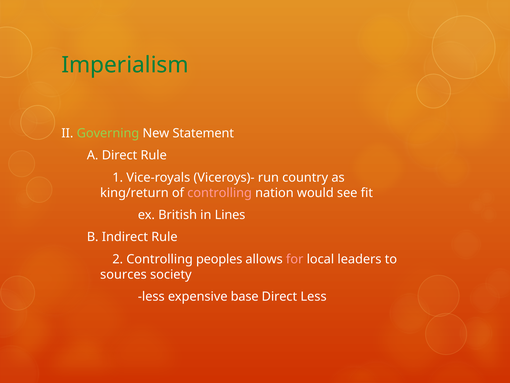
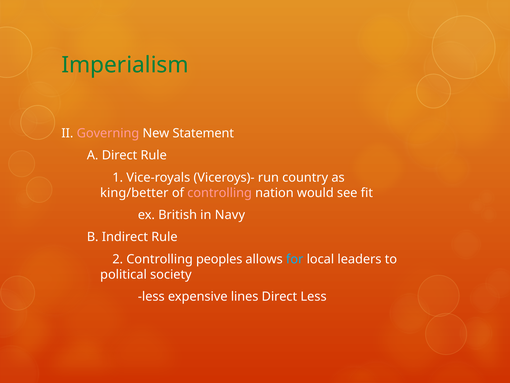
Governing colour: light green -> pink (108, 133)
king/return: king/return -> king/better (134, 193)
Lines: Lines -> Navy (230, 215)
for colour: pink -> light blue (295, 259)
sources: sources -> political (123, 274)
base: base -> lines (245, 296)
